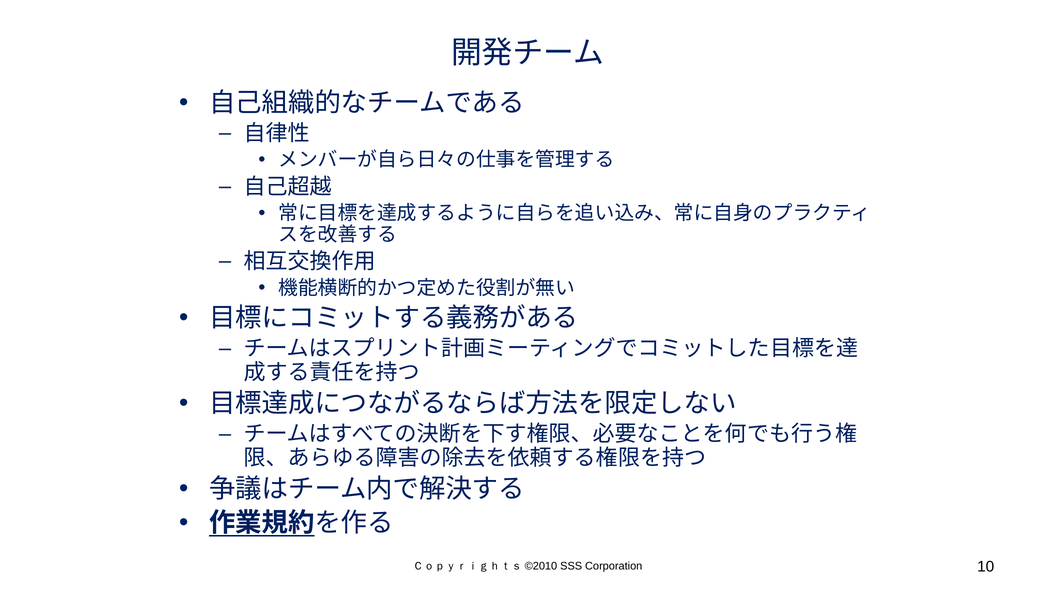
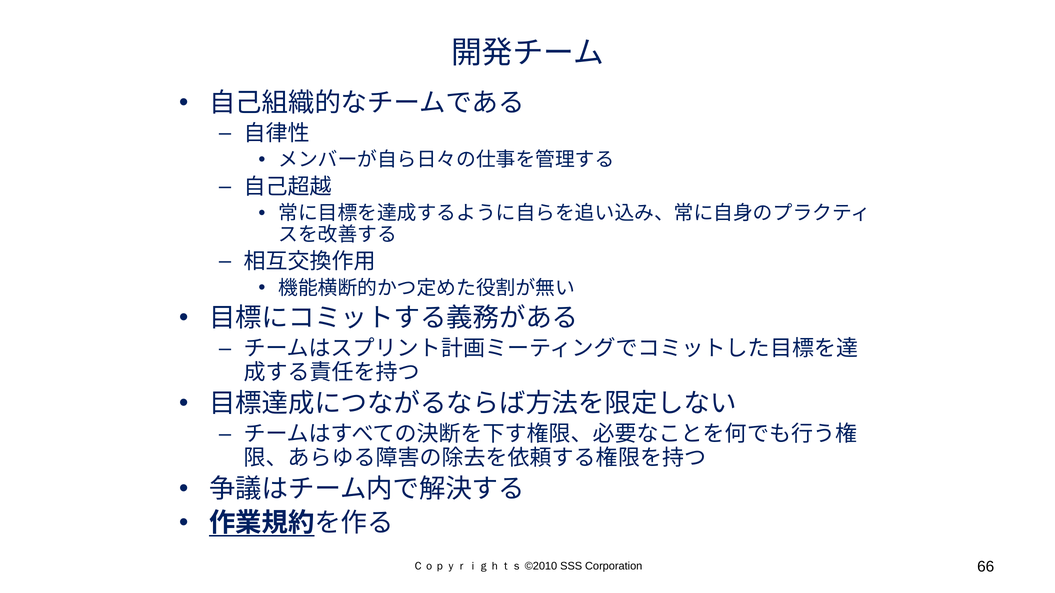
10: 10 -> 66 (986, 567)
